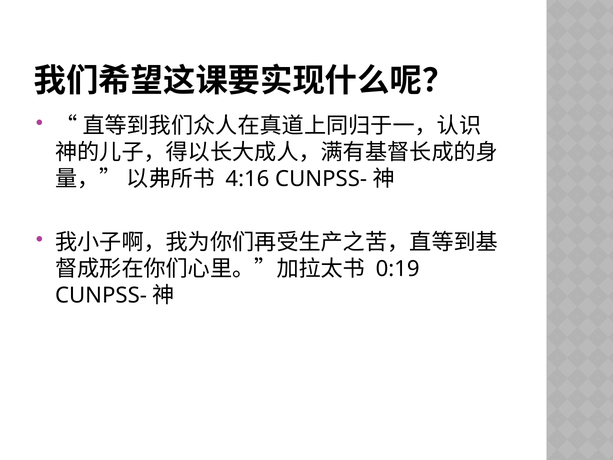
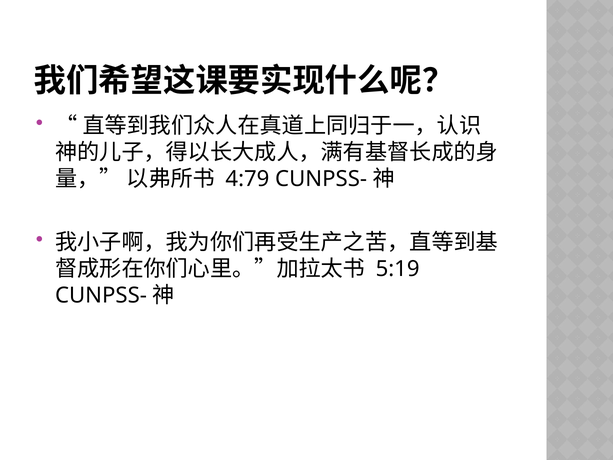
4:16: 4:16 -> 4:79 (247, 179)
0:19: 0:19 -> 5:19 (398, 269)
